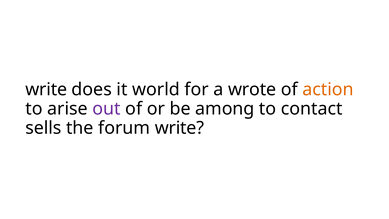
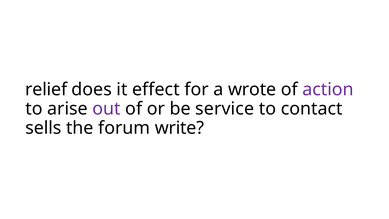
write: write -> relief (46, 89)
world: world -> effect (156, 89)
action colour: orange -> purple (328, 89)
among: among -> service (225, 109)
